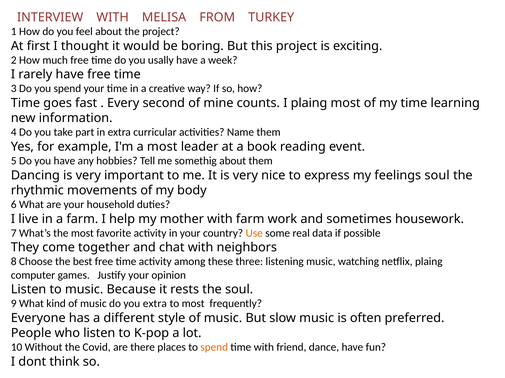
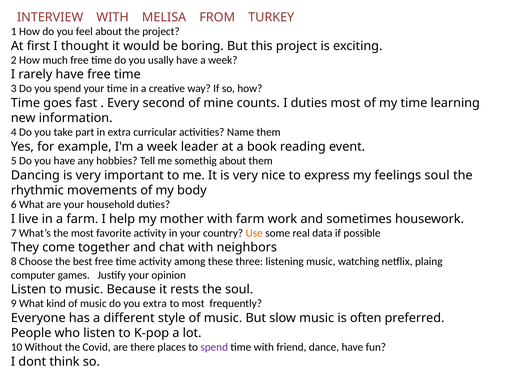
I plaing: plaing -> duties (309, 103)
I'm a most: most -> week (162, 147)
spend colour: orange -> purple (214, 348)
